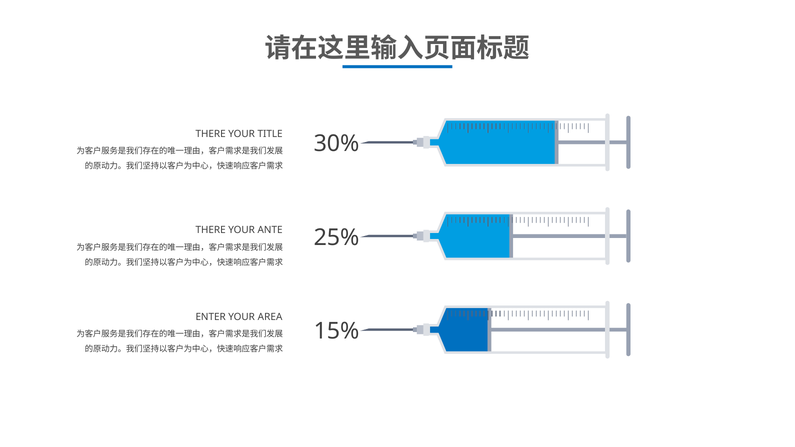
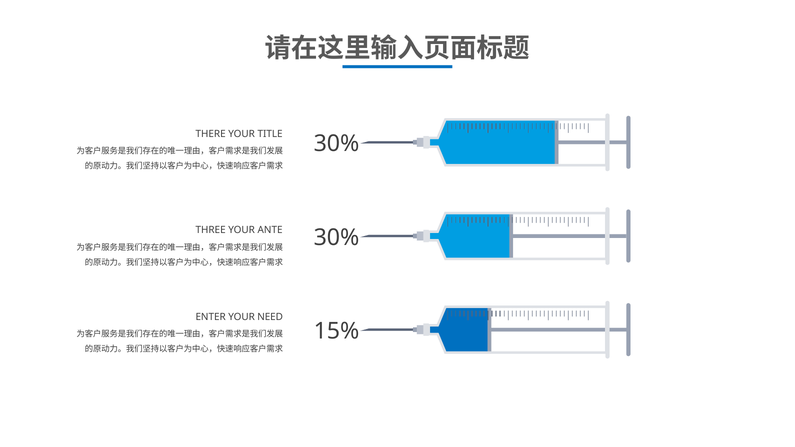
THERE: THERE -> THREE (211, 230)
25%: 25% -> 30% (337, 237)
AREA: AREA -> NEED (270, 317)
